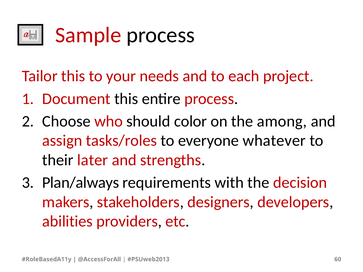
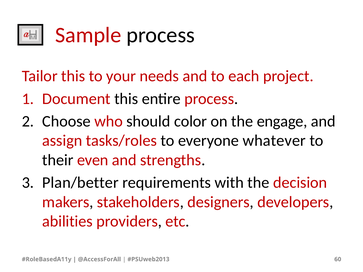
among: among -> engage (282, 121)
later: later -> even (93, 160)
Plan/always: Plan/always -> Plan/better (80, 183)
